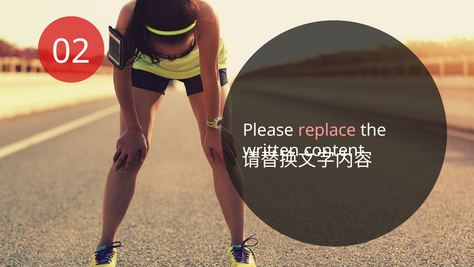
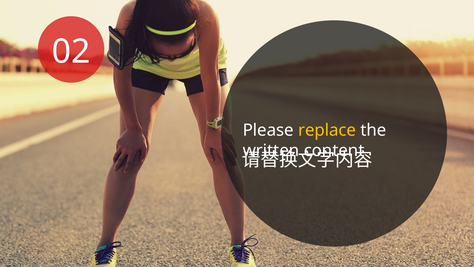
replace colour: pink -> yellow (327, 130)
